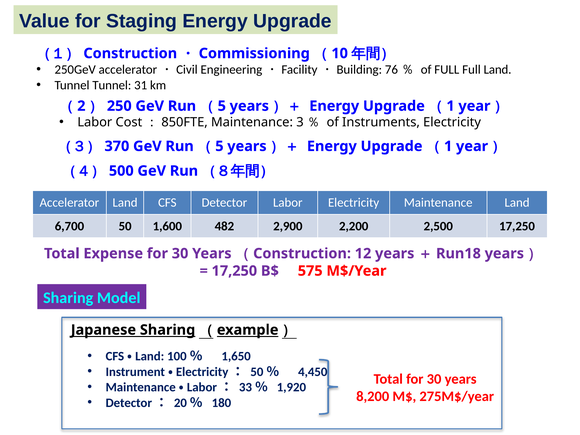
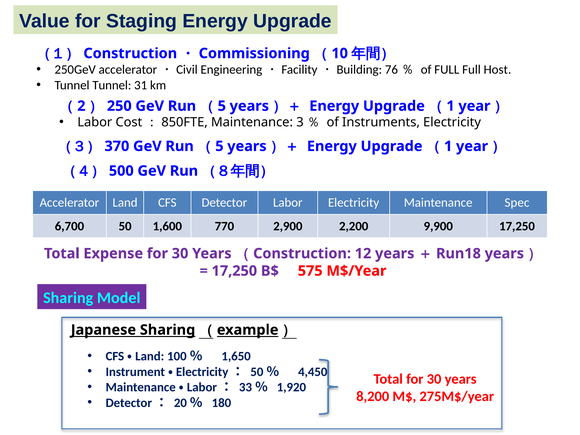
Full Land: Land -> Host (497, 70)
Maintenance Land: Land -> Spec (517, 203)
482: 482 -> 770 (224, 226)
2,500: 2,500 -> 9,900 (438, 226)
